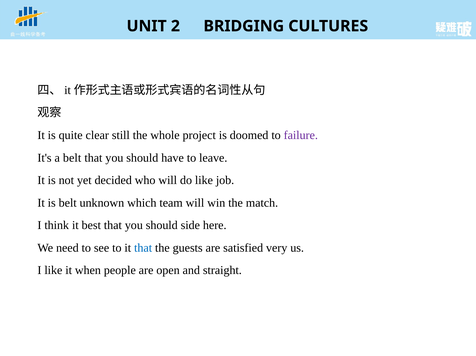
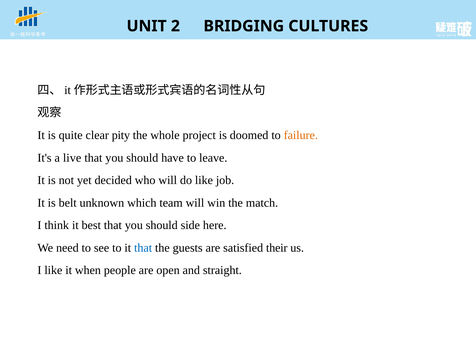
still: still -> pity (121, 135)
failure colour: purple -> orange (301, 135)
a belt: belt -> live (72, 158)
very: very -> their (277, 248)
